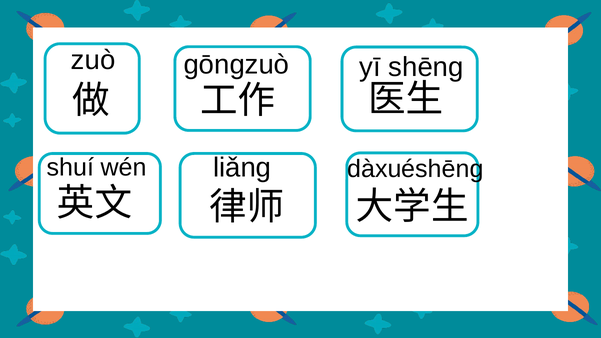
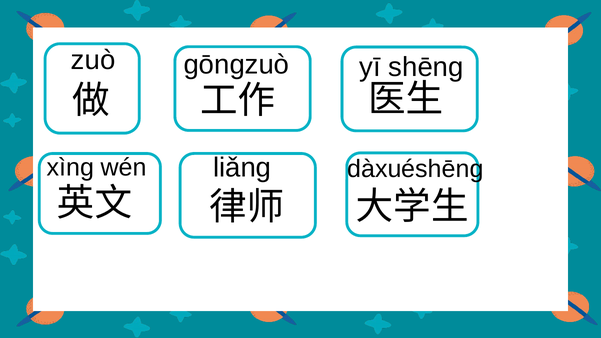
shuí: shuí -> xìng (70, 168)
